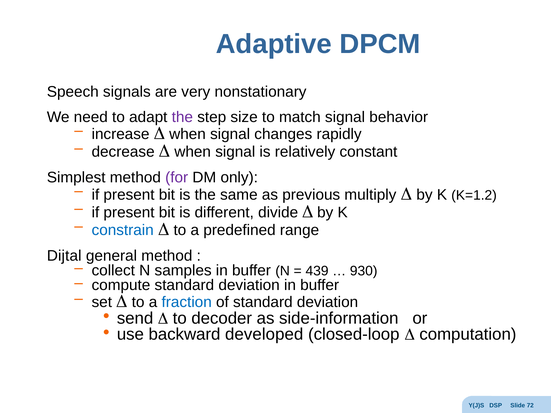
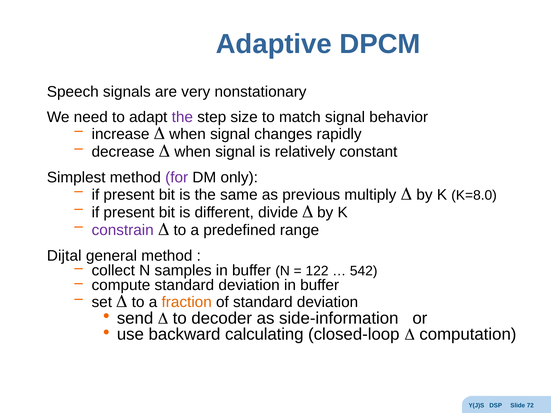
K=1.2: K=1.2 -> K=8.0 (474, 195)
constrain colour: blue -> purple (123, 230)
439: 439 -> 122 (317, 271)
930: 930 -> 542 (364, 271)
fraction colour: blue -> orange (187, 302)
developed: developed -> calculating (264, 335)
